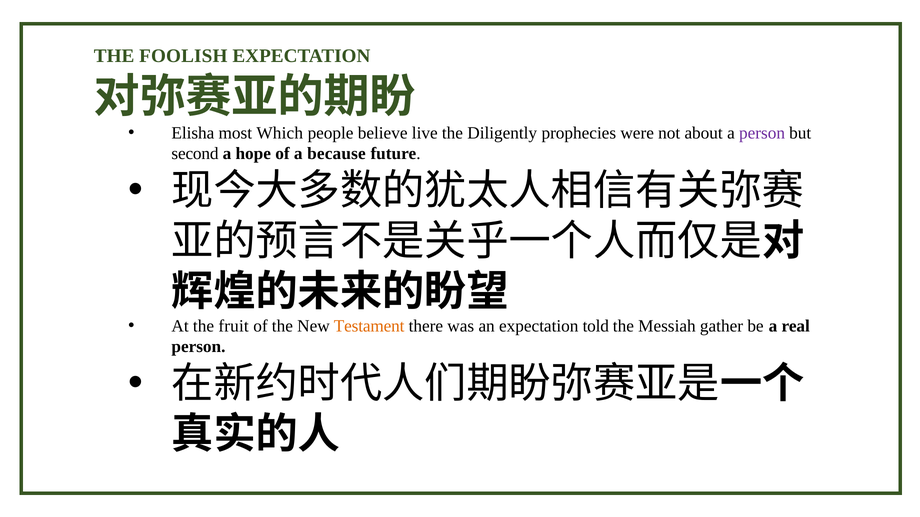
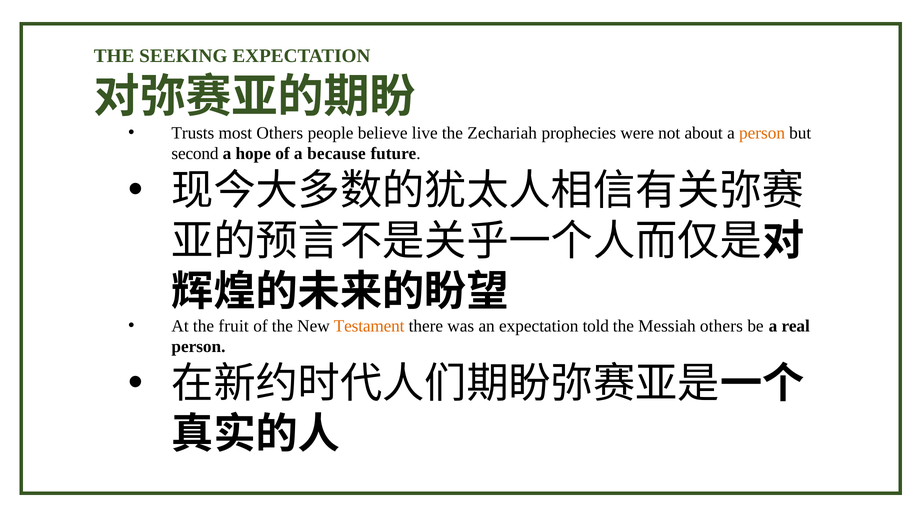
FOOLISH: FOOLISH -> SEEKING (183, 56)
Elisha: Elisha -> Trusts (193, 133)
most Which: Which -> Others (280, 133)
Diligently: Diligently -> Zechariah (502, 133)
person colour: purple -> orange (762, 133)
Messiah gather: gather -> others (721, 326)
